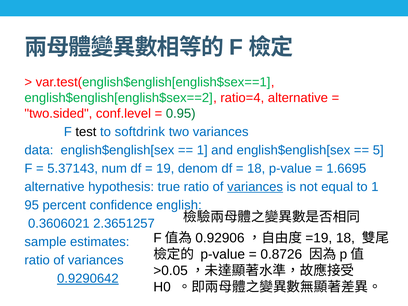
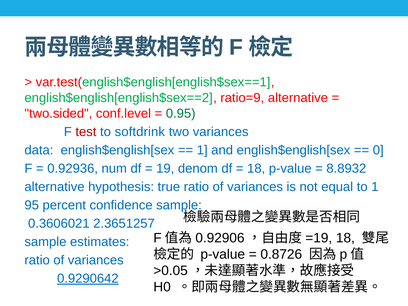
ratio=4: ratio=4 -> ratio=9 (242, 98)
test colour: black -> red (86, 132)
5: 5 -> 0 (378, 150)
5.37143: 5.37143 -> 0.92936 (73, 168)
1.6695: 1.6695 -> 8.8932 (346, 168)
variances underline: present -> none (255, 187)
confidence english: english -> sample (179, 205)
